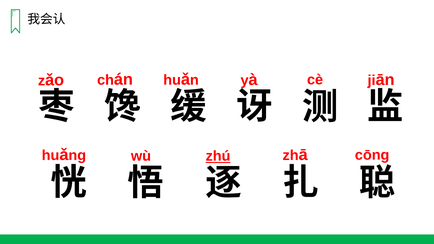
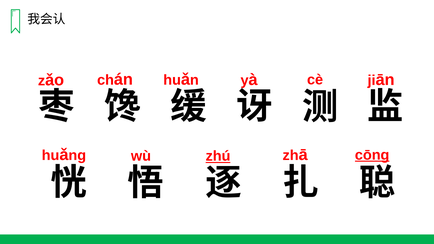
cōng underline: none -> present (372, 155)
